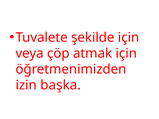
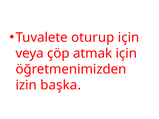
şekilde: şekilde -> oturup (93, 37)
